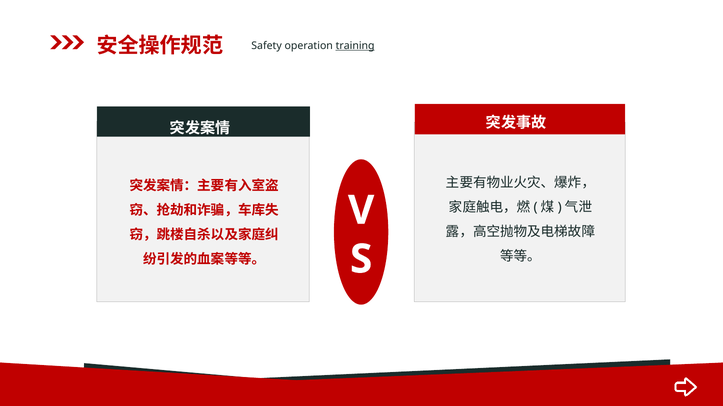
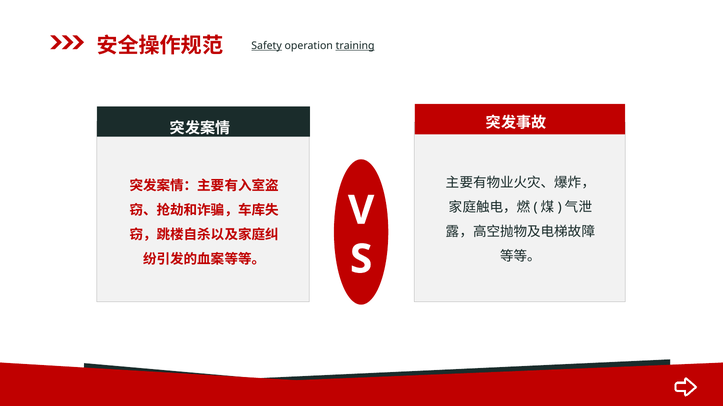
Safety underline: none -> present (267, 46)
